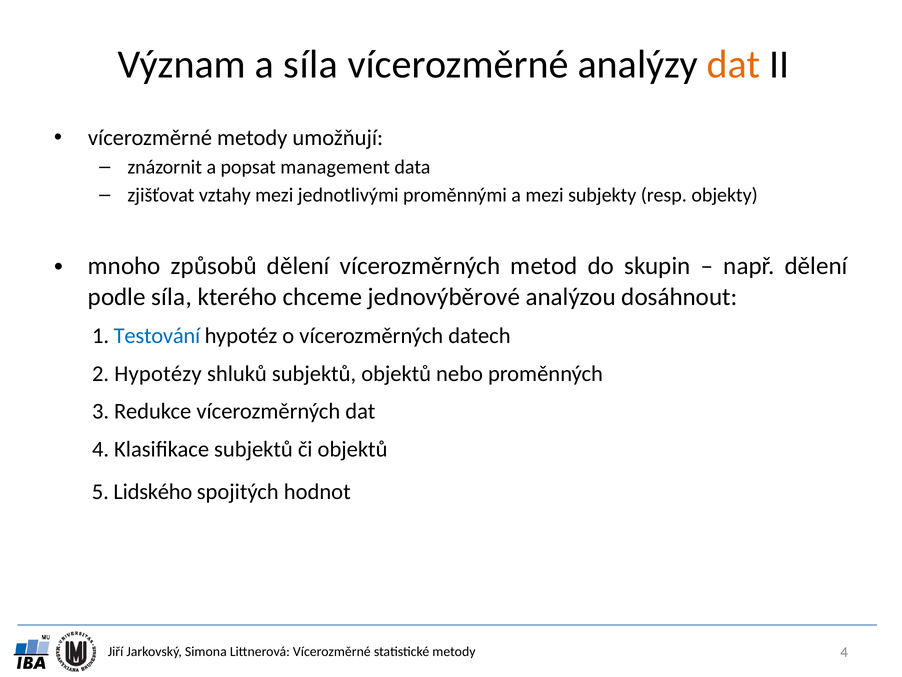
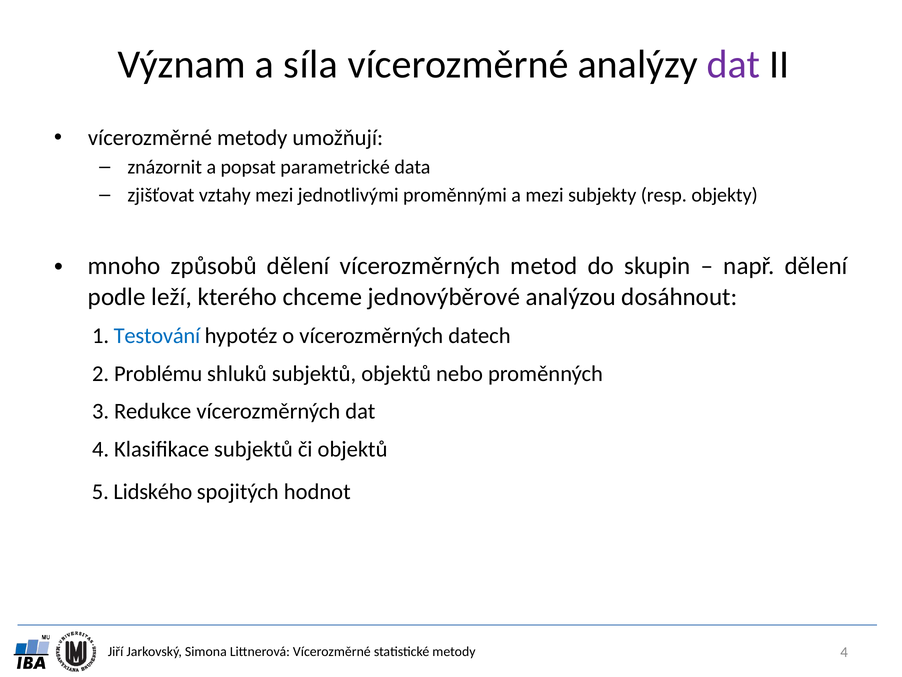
dat colour: orange -> purple (734, 65)
management: management -> parametrické (335, 167)
podle síla: síla -> leží (172, 297)
Hypotézy: Hypotézy -> Problému (158, 373)
